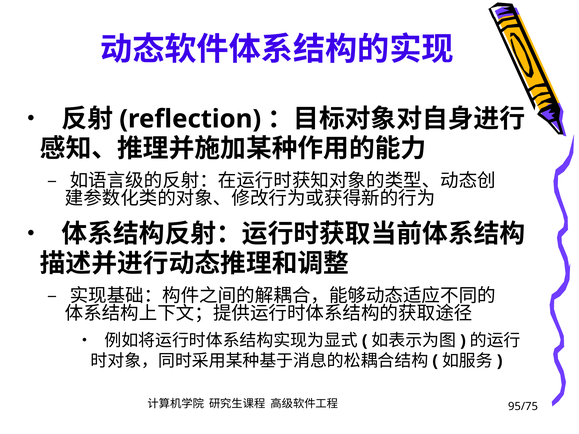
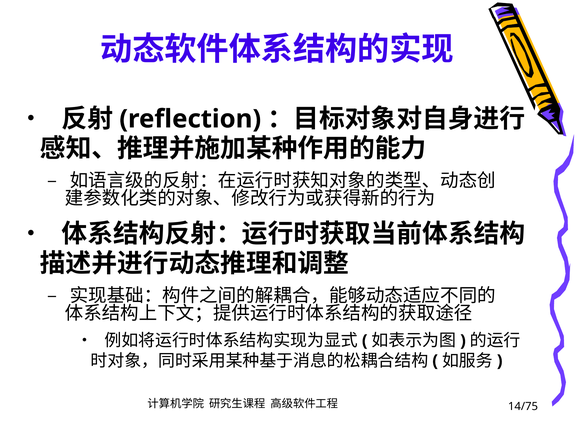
95/75: 95/75 -> 14/75 (523, 407)
